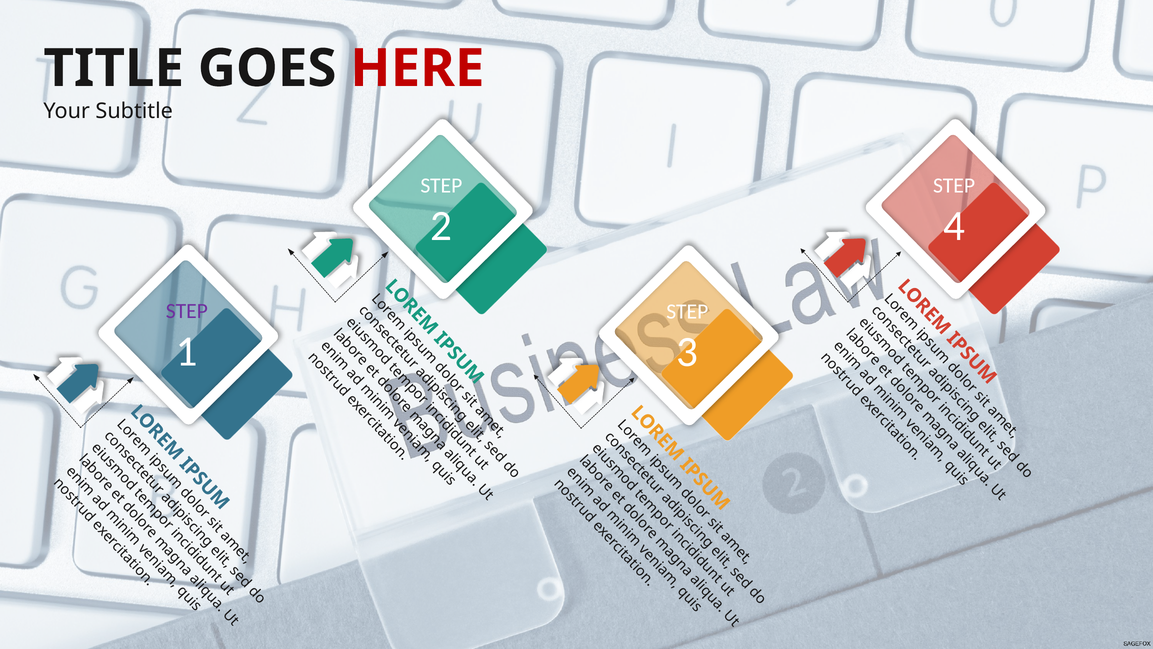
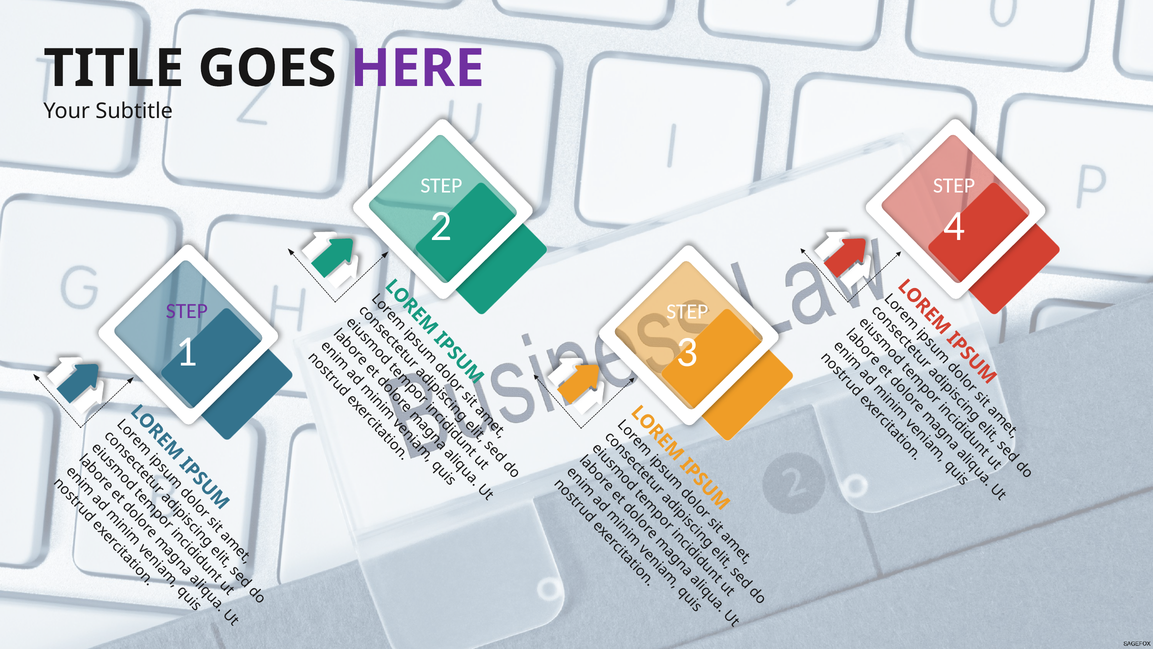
HERE colour: red -> purple (417, 68)
